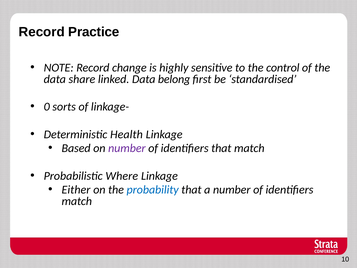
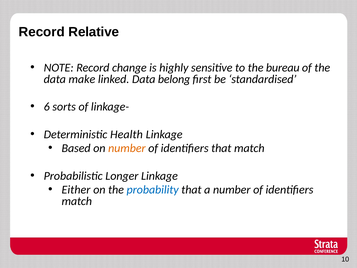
Practice: Practice -> Relative (94, 32)
control: control -> bureau (283, 68)
share: share -> make (82, 79)
0: 0 -> 6 (47, 107)
number colour: purple -> orange (127, 148)
Where: Where -> Longer (122, 176)
